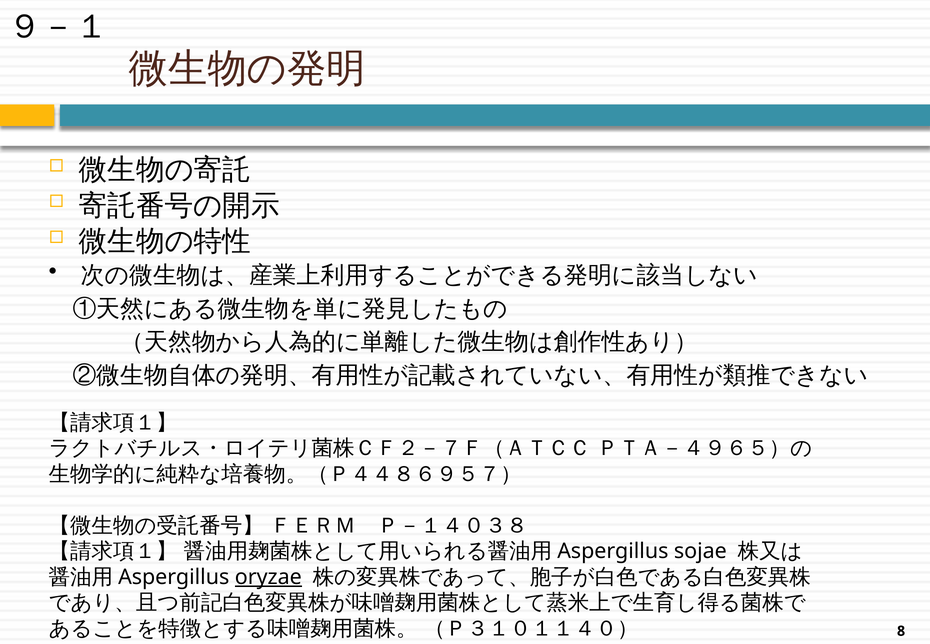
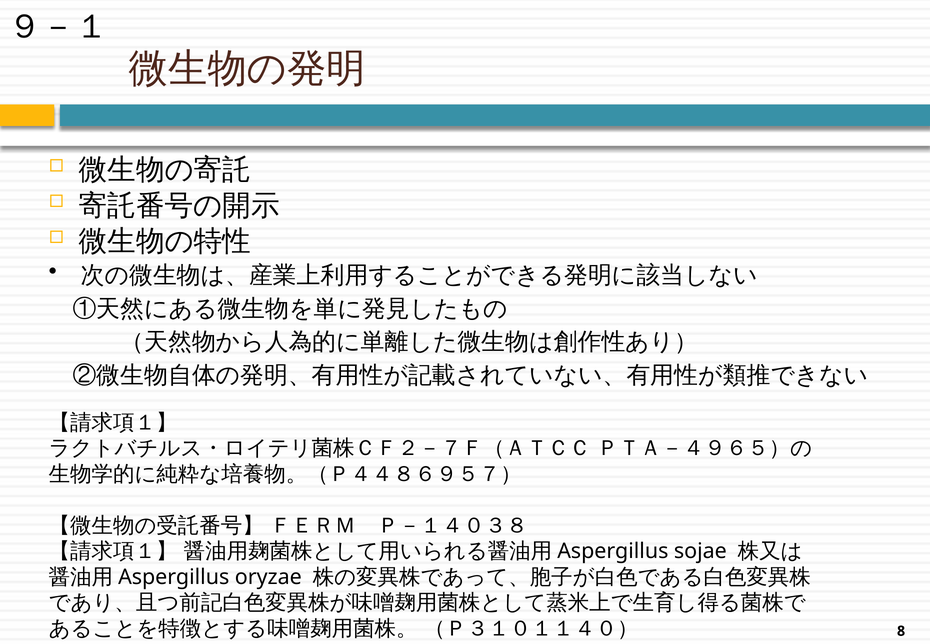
oryzae underline: present -> none (268, 577)
